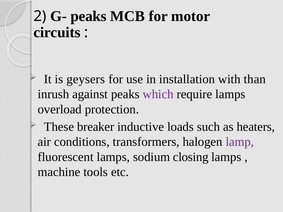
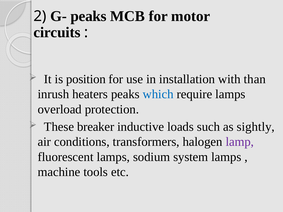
geysers: geysers -> position (86, 79)
against: against -> heaters (90, 94)
which colour: purple -> blue (158, 94)
heaters: heaters -> sightly (256, 127)
closing: closing -> system (191, 157)
